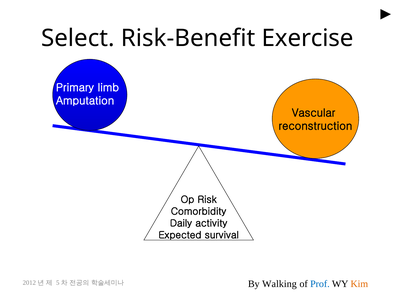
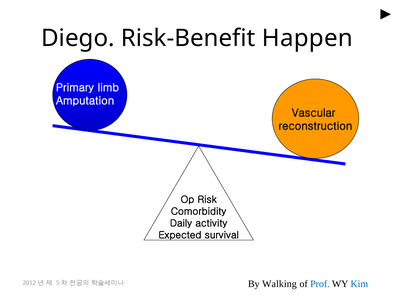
Select: Select -> Diego (78, 38)
Exercise: Exercise -> Happen (307, 38)
Kim colour: orange -> blue (359, 284)
